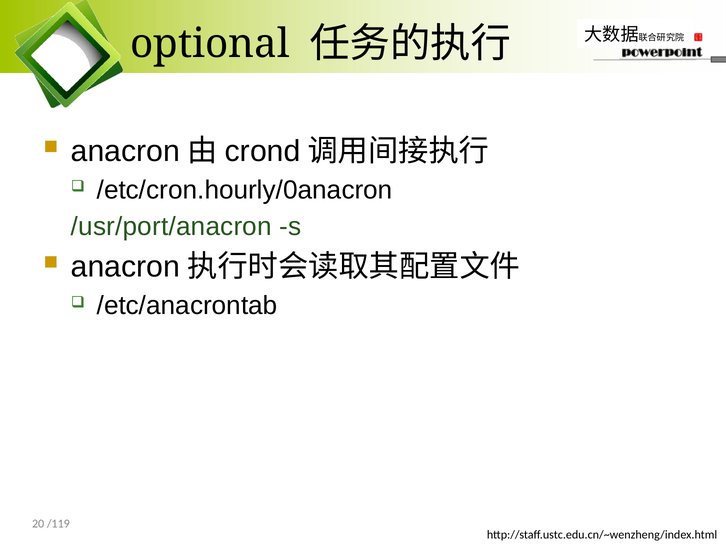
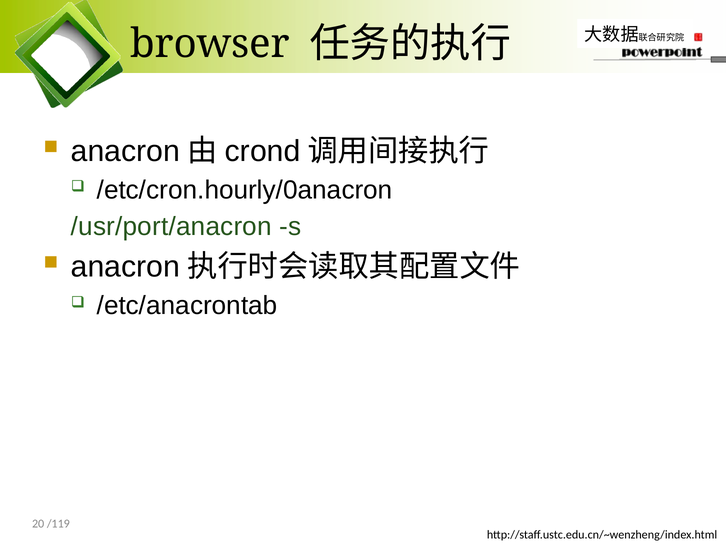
optional: optional -> browser (210, 44)
